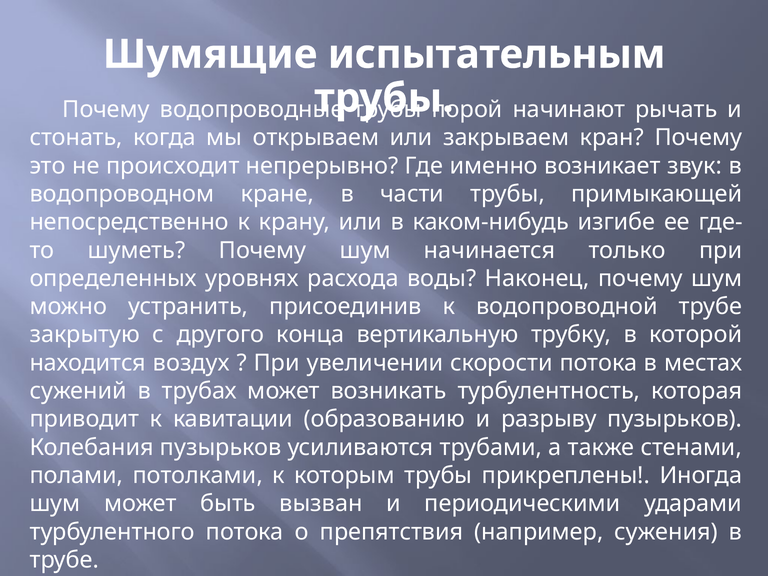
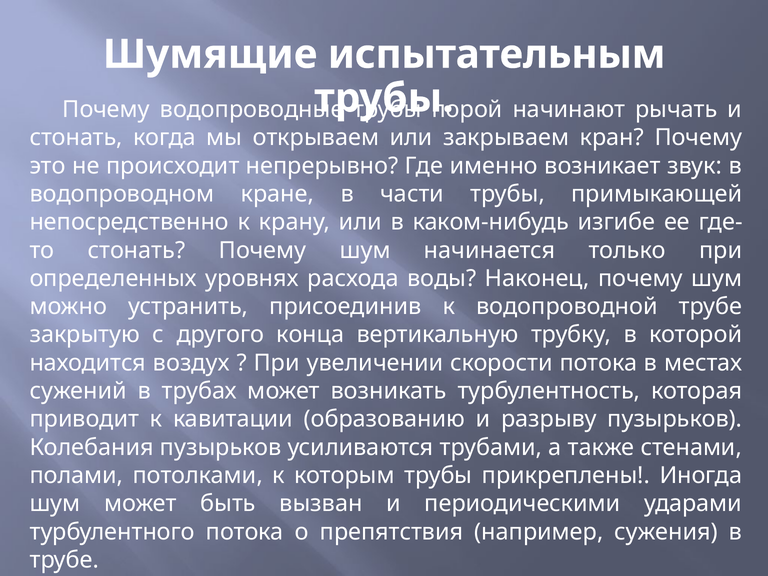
шуметь: шуметь -> стонать (136, 250)
